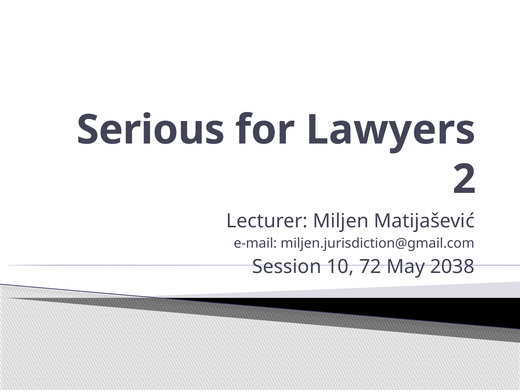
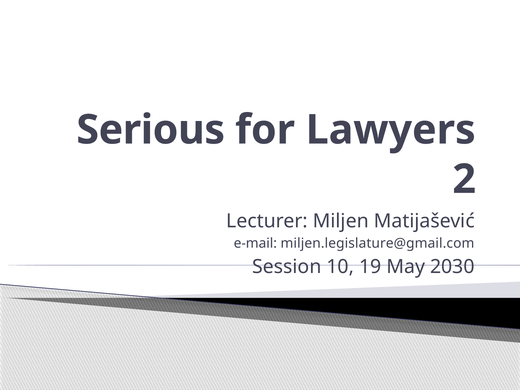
miljen.jurisdiction@gmail.com: miljen.jurisdiction@gmail.com -> miljen.legislature@gmail.com (377, 243)
72: 72 -> 19 (370, 267)
2038: 2038 -> 2030 (452, 267)
